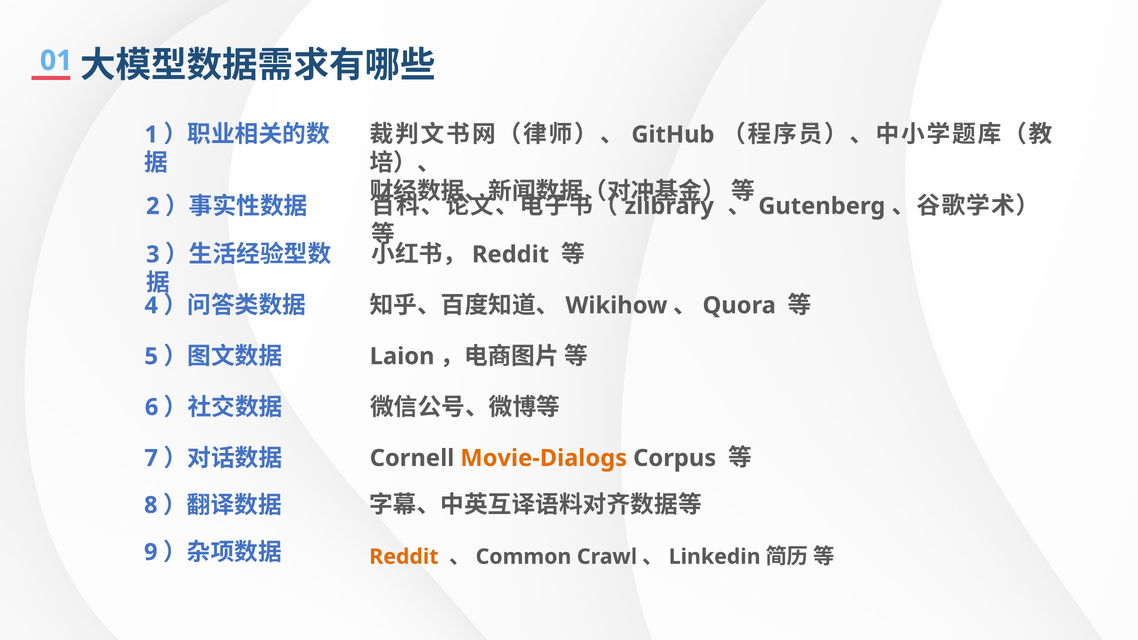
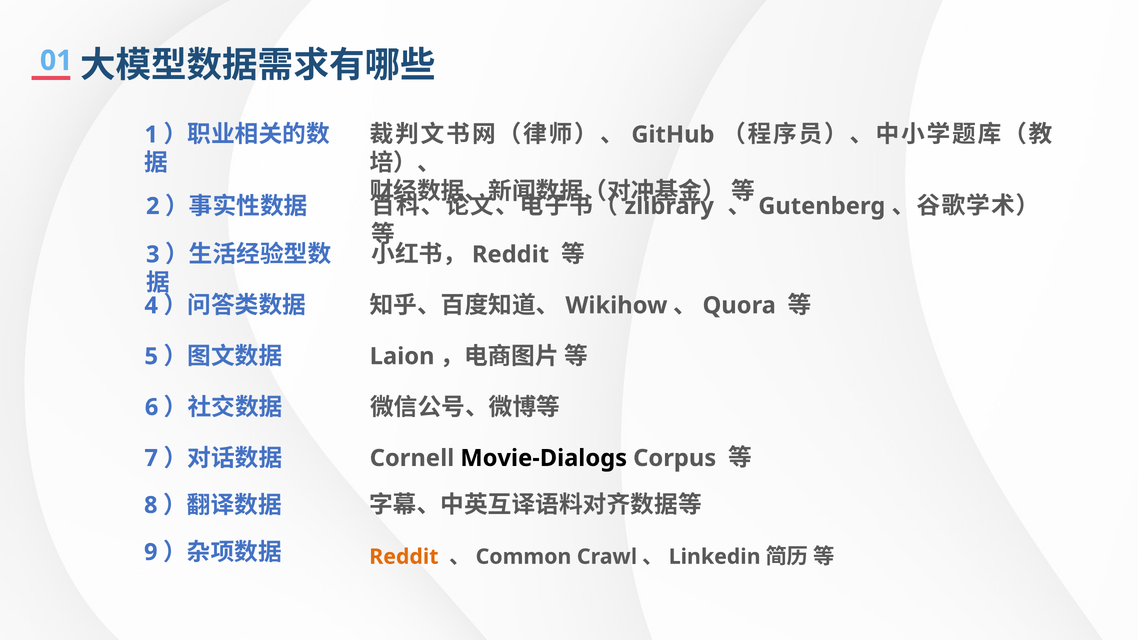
Movie-Dialogs colour: orange -> black (544, 458)
